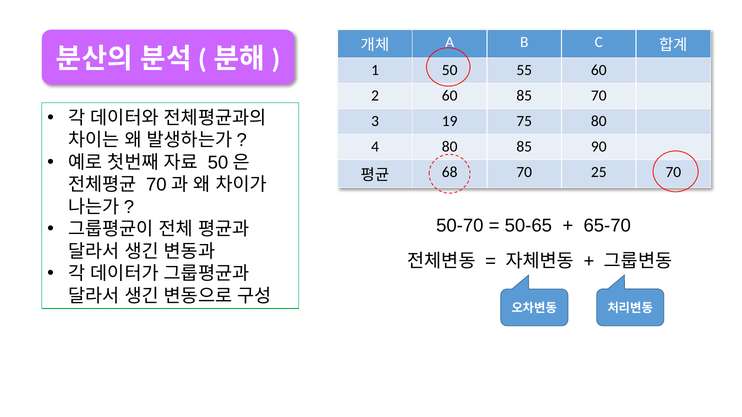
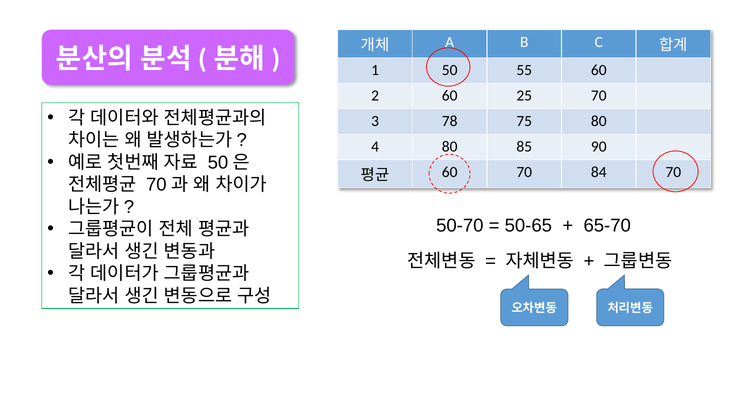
60 85: 85 -> 25 (524, 96)
19: 19 -> 78 (450, 121)
68: 68 -> 60 (450, 172)
25: 25 -> 84 (599, 172)
